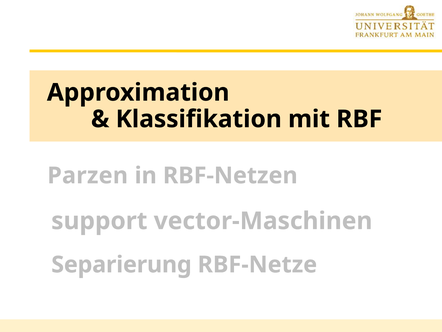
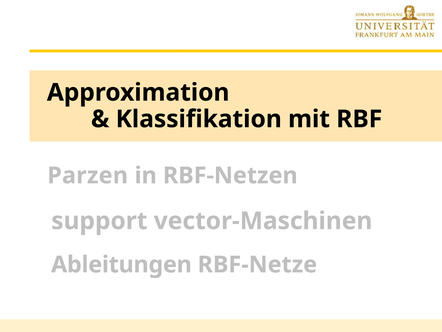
Separierung: Separierung -> Ableitungen (121, 264)
